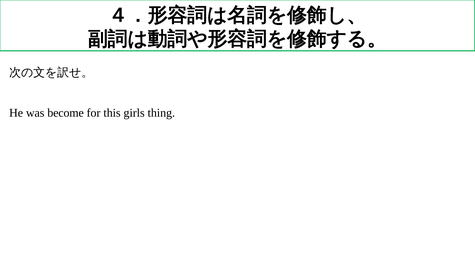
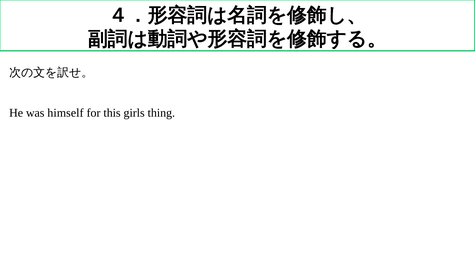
become: become -> himself (65, 113)
